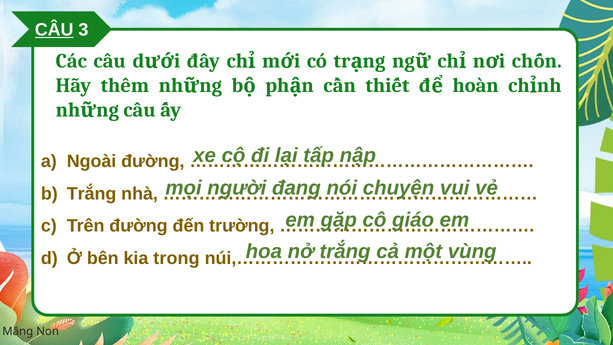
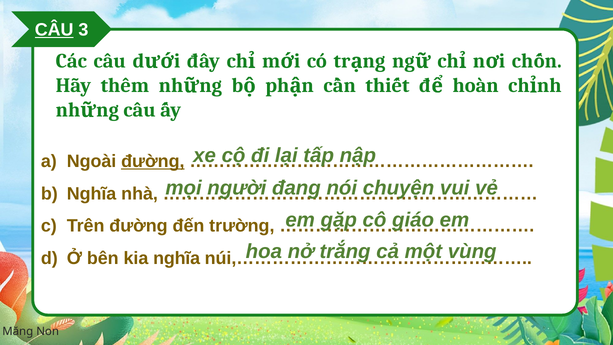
đường underline: none -> present (153, 161)
Trắng: Trắng -> Nghĩa (92, 194)
kia trong: trong -> nghĩa (177, 258)
